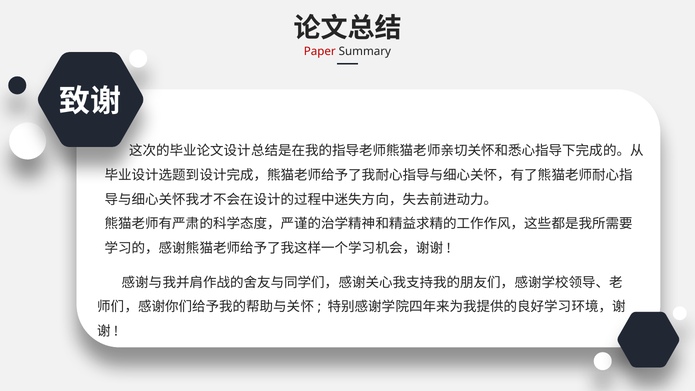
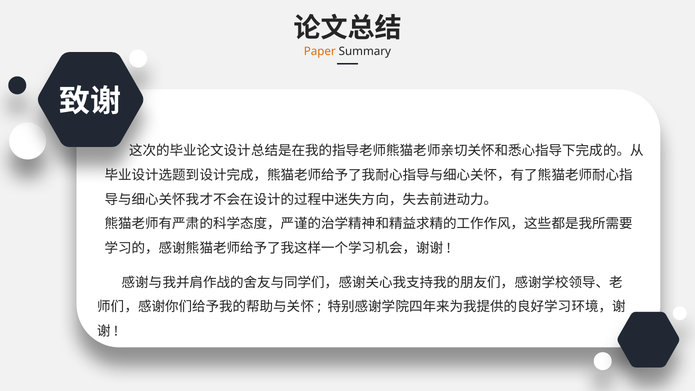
Paper colour: red -> orange (320, 52)
